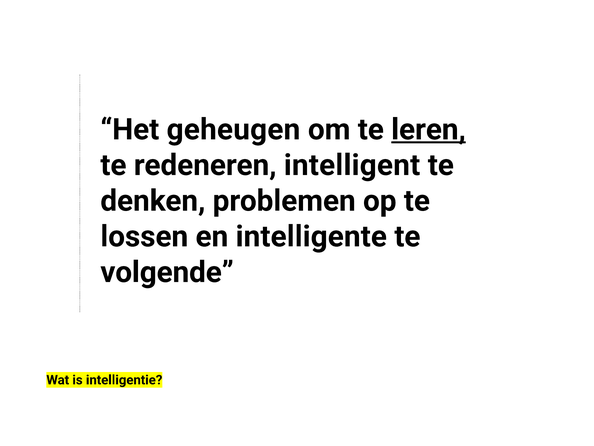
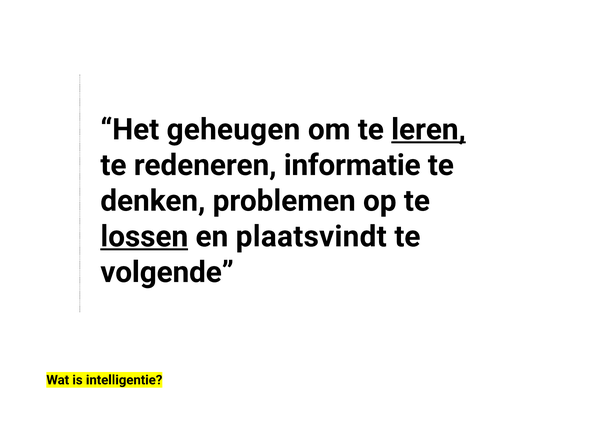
intelligent: intelligent -> informatie (352, 165)
lossen underline: none -> present (144, 236)
intelligente: intelligente -> plaatsvindt (311, 236)
